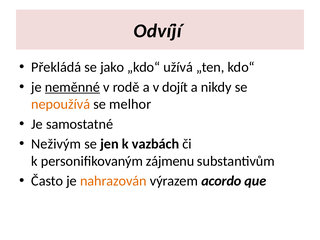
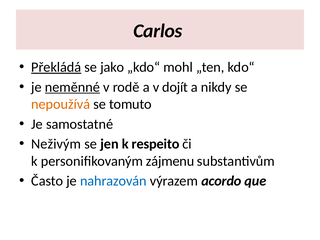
Odvíjí: Odvíjí -> Carlos (158, 31)
Překládá underline: none -> present (56, 67)
užívá: užívá -> mohl (178, 67)
melhor: melhor -> tomuto (130, 104)
vazbách: vazbách -> respeito (156, 144)
nahrazován colour: orange -> blue (113, 181)
